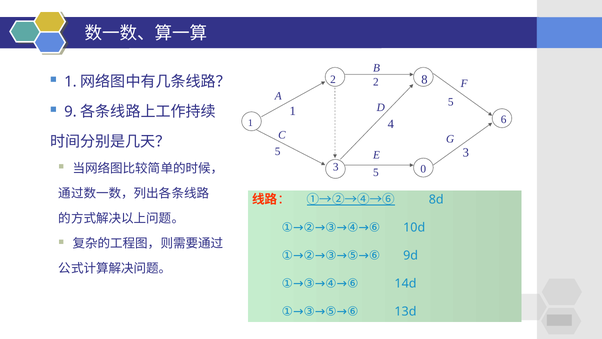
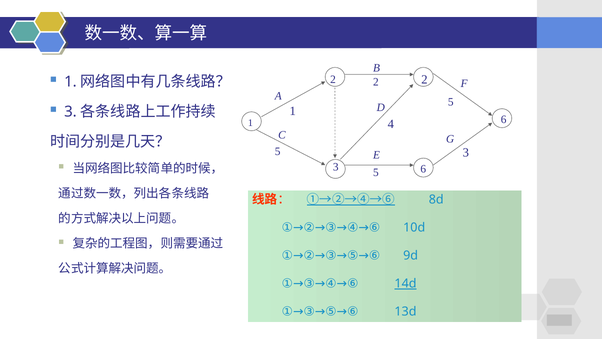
2 8: 8 -> 2 (424, 79)
9: 9 -> 3 (70, 112)
3 0: 0 -> 6 (423, 169)
14d underline: none -> present (405, 283)
